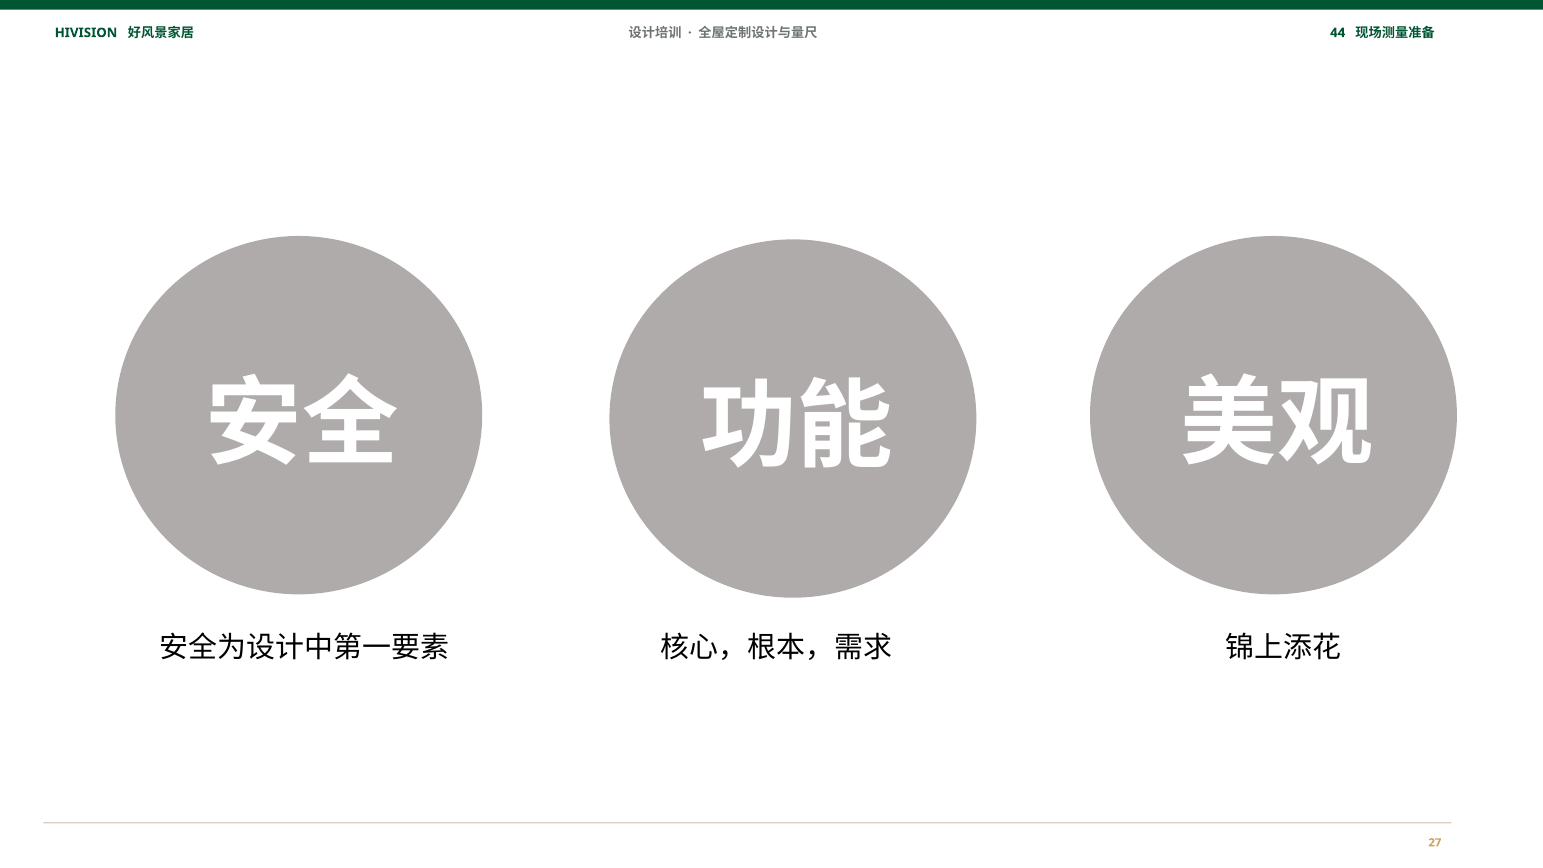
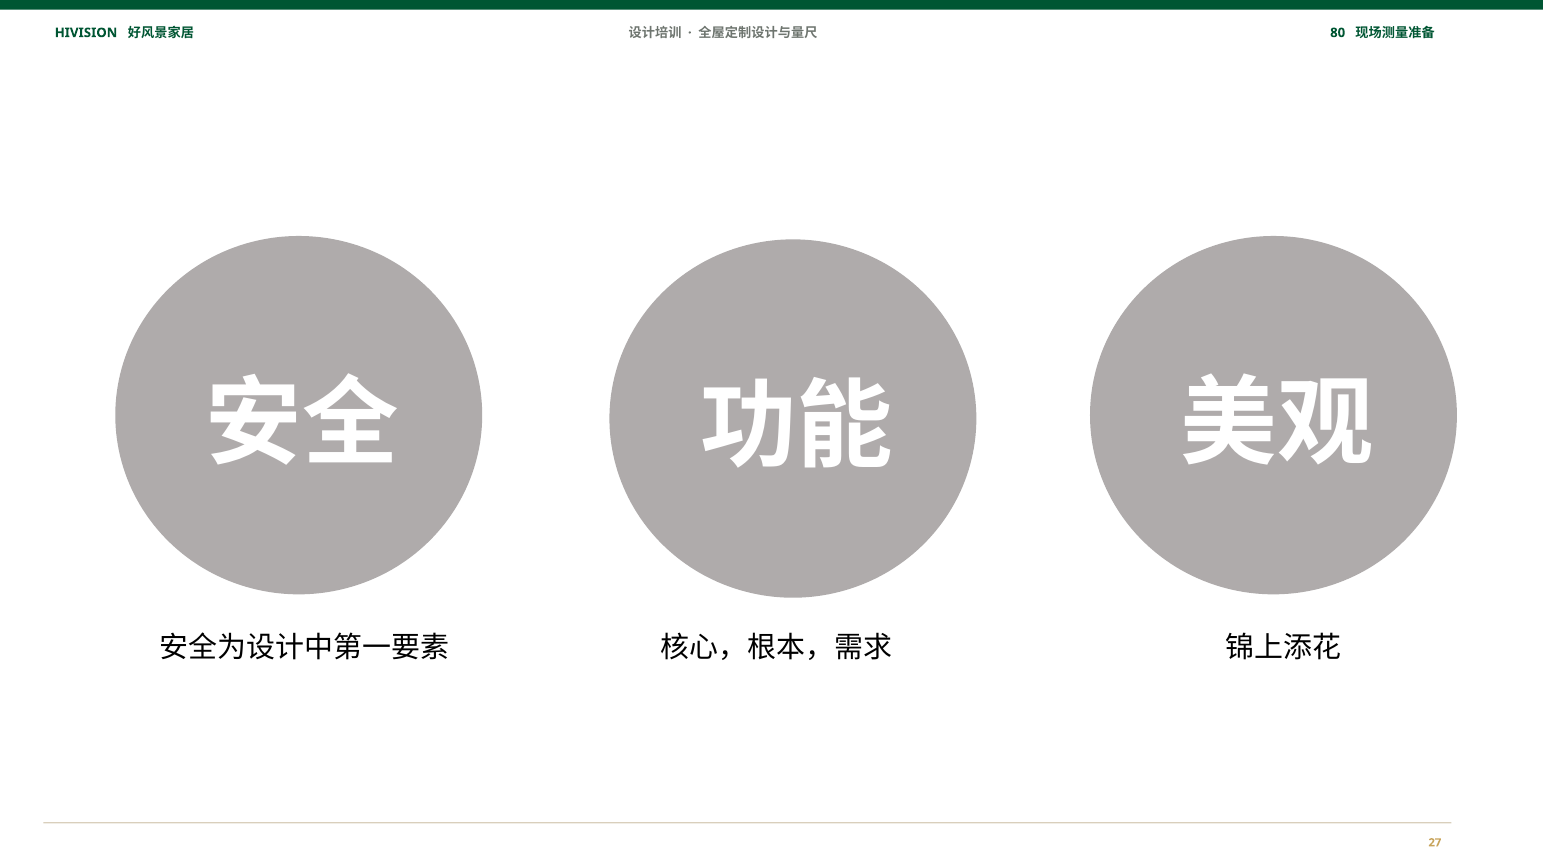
44: 44 -> 80 (1338, 33)
